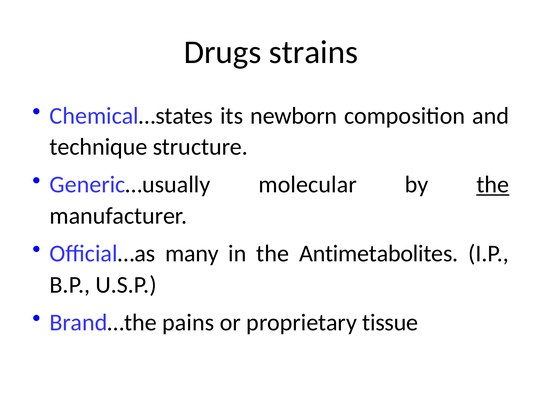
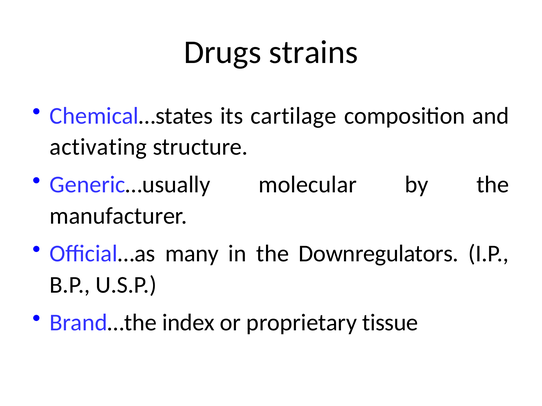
newborn: newborn -> cartilage (293, 116)
technique: technique -> activating (98, 147)
the underline: present -> none (493, 185)
Antimetabolites: Antimetabolites -> Downregulators (379, 254)
pains: pains -> index (188, 323)
